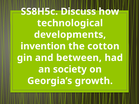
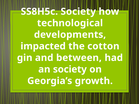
SS8H5c Discuss: Discuss -> Society (78, 12)
invention: invention -> impacted (43, 46)
